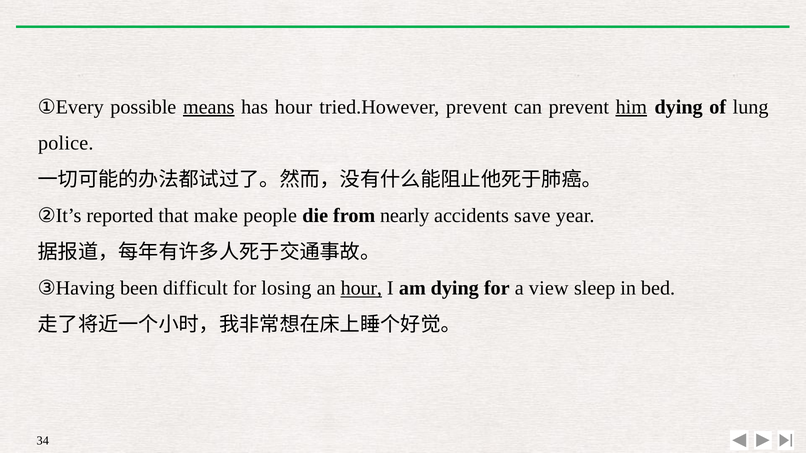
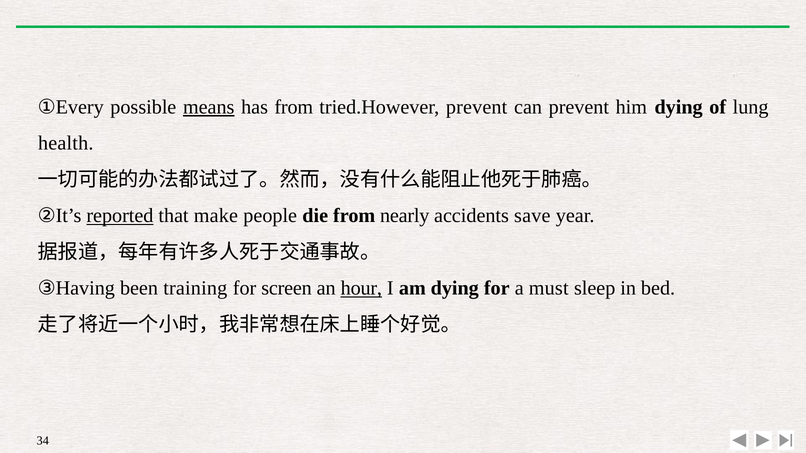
has hour: hour -> from (294, 107)
him underline: present -> none (631, 107)
police: police -> health (66, 143)
reported underline: none -> present (120, 216)
difficult: difficult -> training (195, 288)
losing: losing -> screen (287, 288)
view: view -> must (549, 288)
